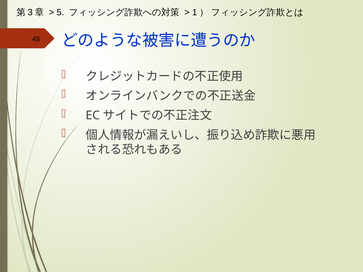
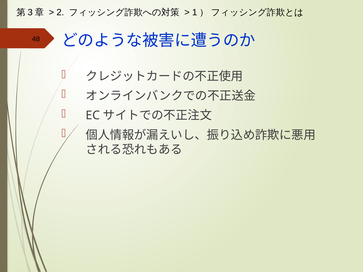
5: 5 -> 2 (60, 12)
